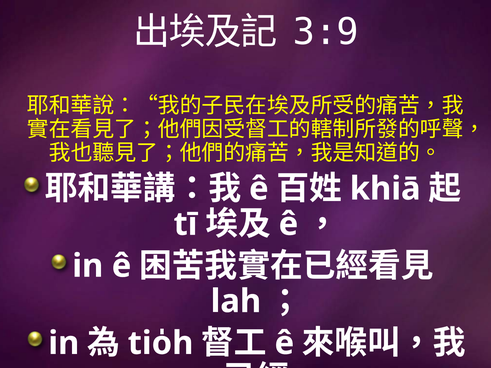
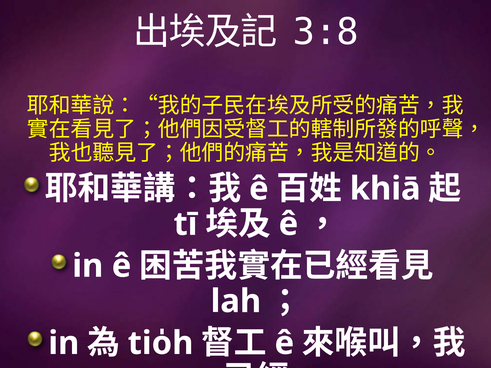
3:9: 3:9 -> 3:8 (326, 32)
